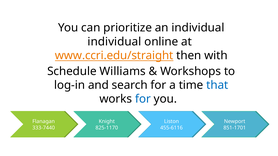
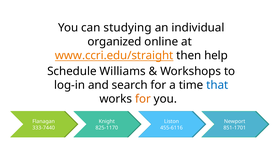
prioritize: prioritize -> studying (128, 28)
individual: individual -> organized (115, 42)
with: with -> help (216, 56)
for colour: blue -> orange (143, 99)
